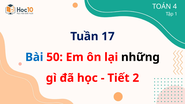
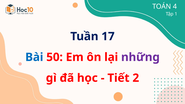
những colour: black -> purple (140, 57)
